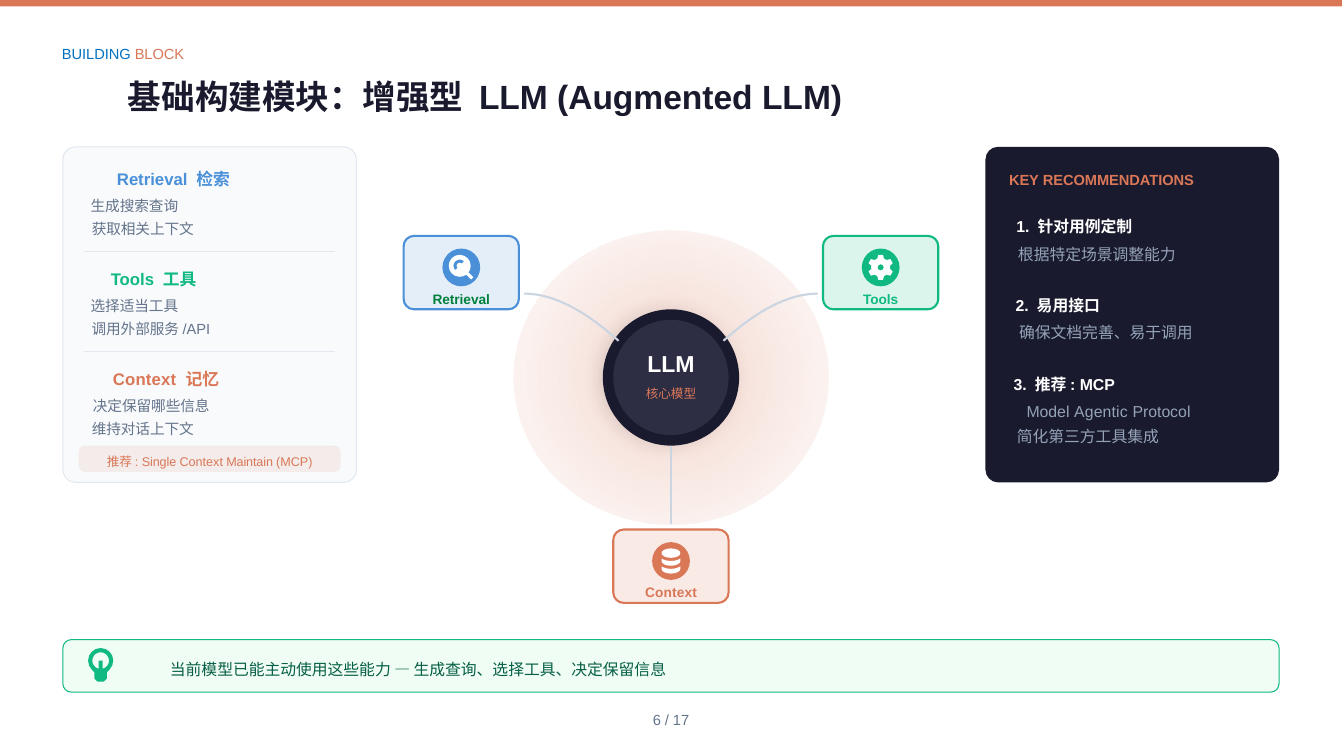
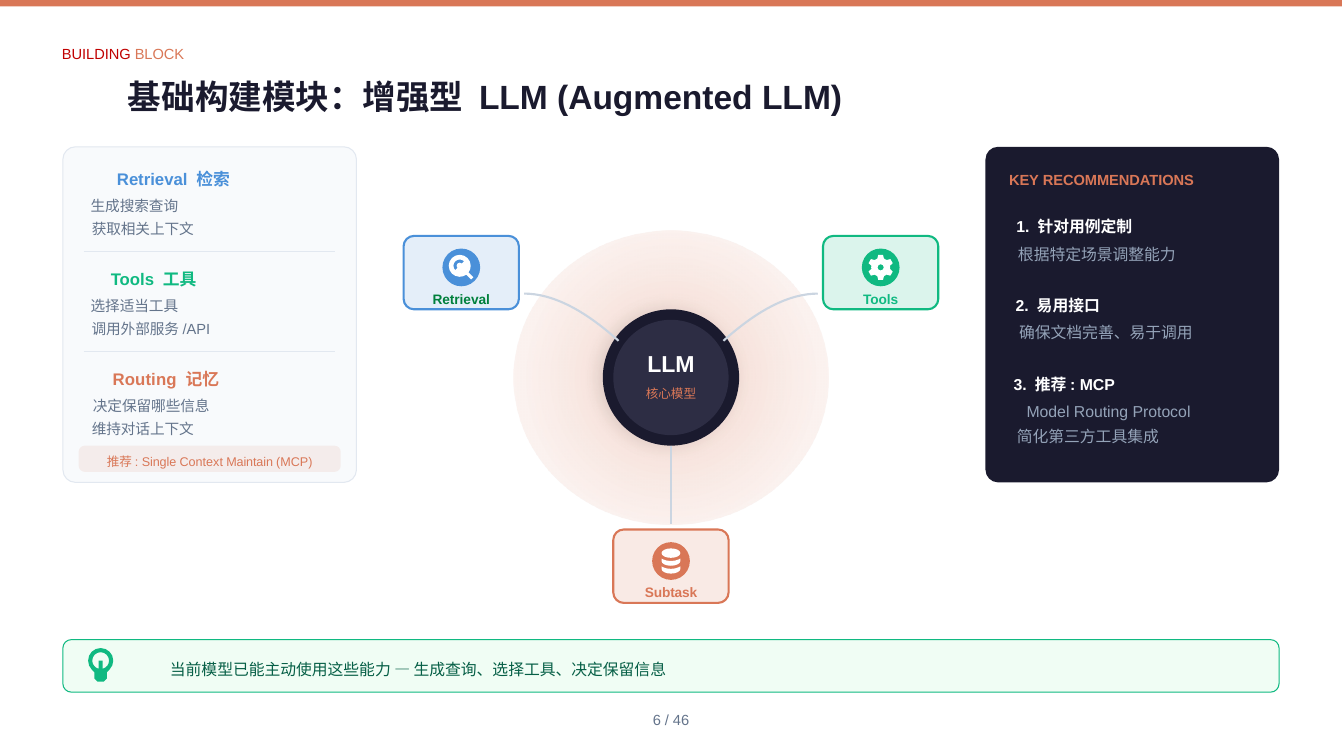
BUILDING colour: blue -> red (96, 55)
Context: Context -> Routing (145, 380)
Model Agentic: Agentic -> Routing (1101, 412)
Context: Context -> Subtask (671, 593)
17: 17 -> 46 (681, 721)
